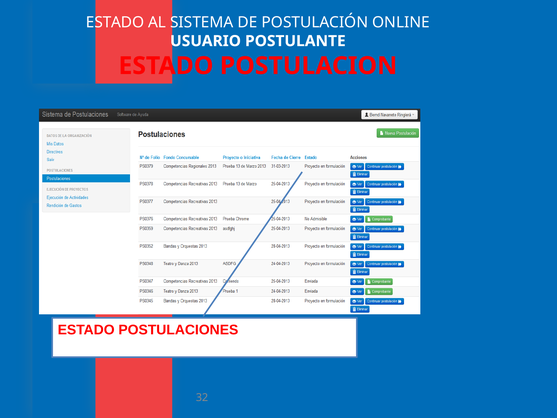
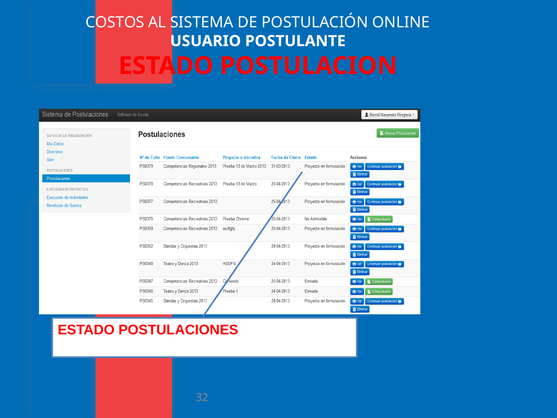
ESTADO: ESTADO -> COSTOS (115, 22)
